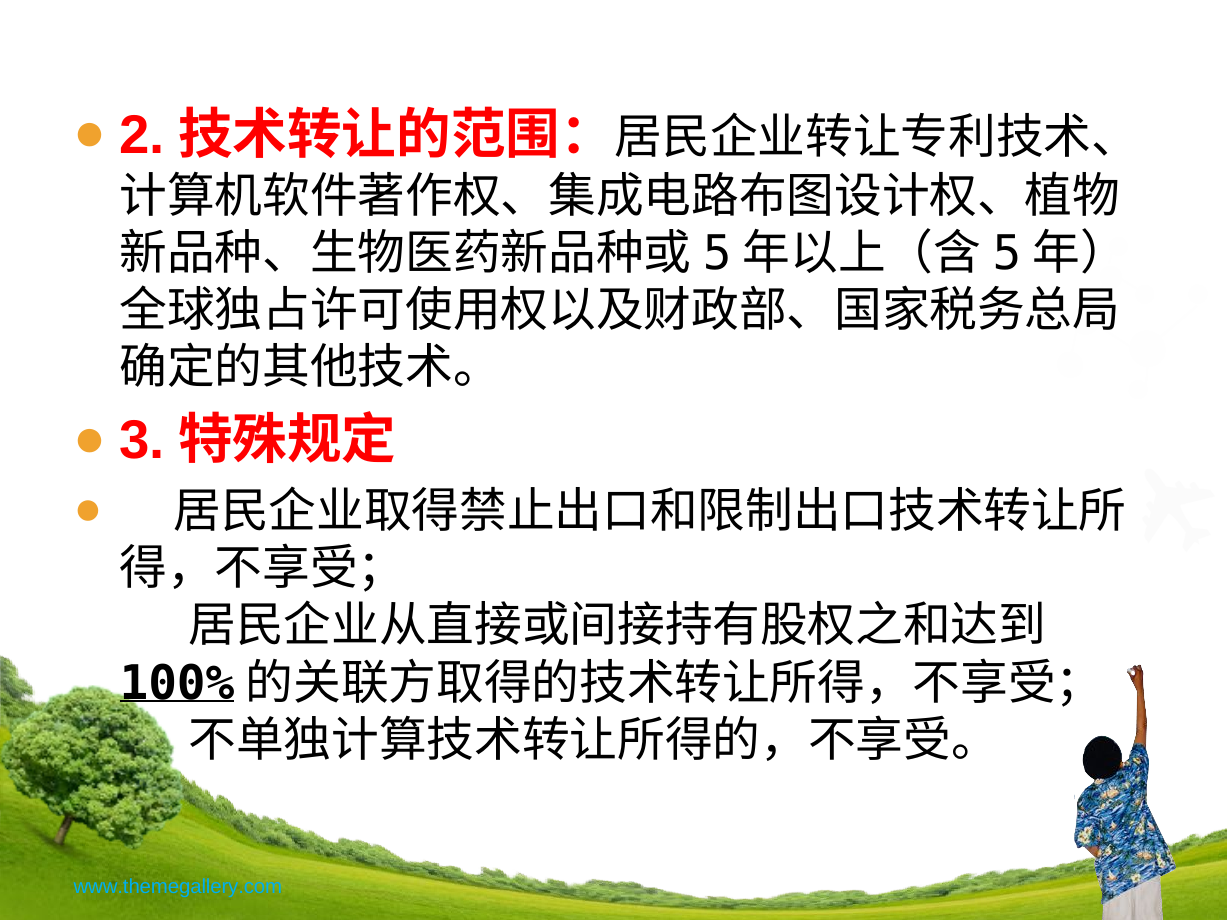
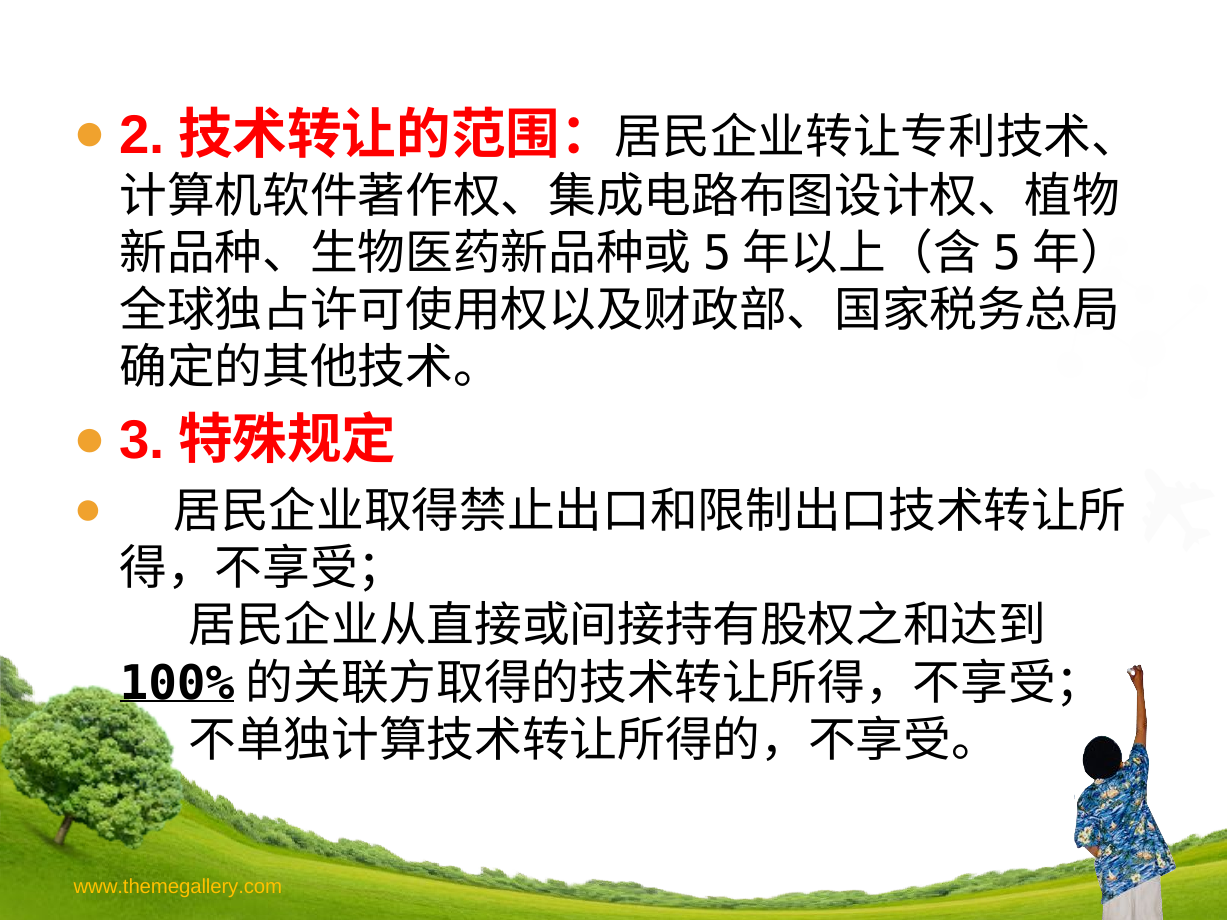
www.themegallery.com colour: light blue -> yellow (178, 887)
